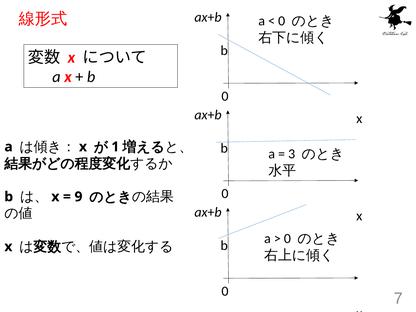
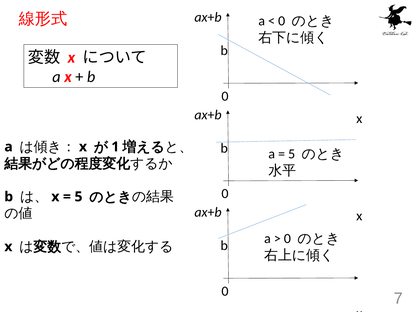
3: 3 -> 5 (292, 154)
9: 9 -> 5 (78, 197)
